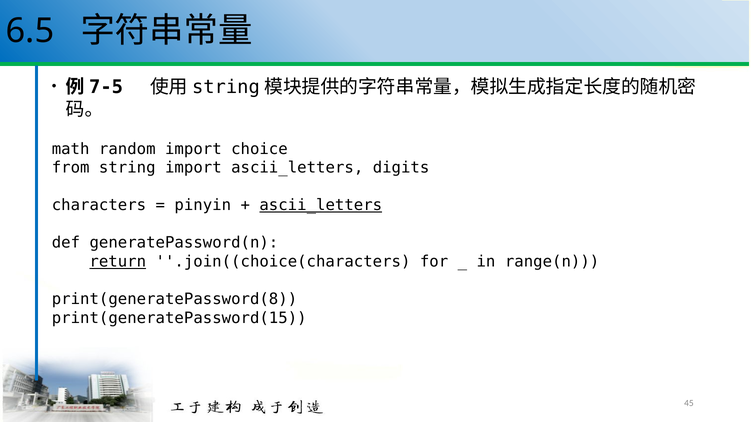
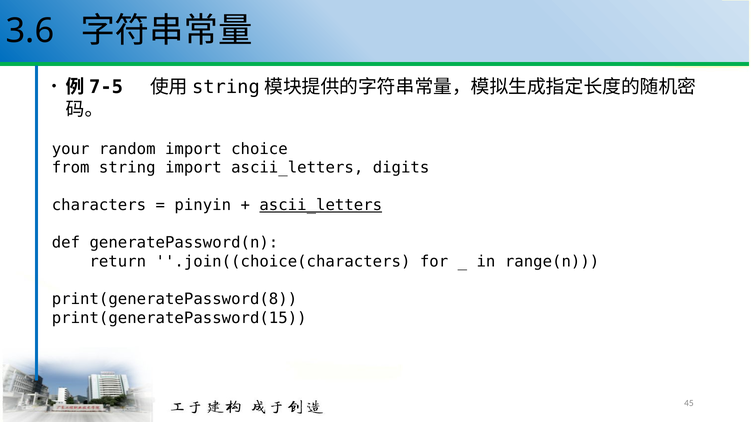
6.5: 6.5 -> 3.6 (30, 31)
math: math -> your (71, 149)
return underline: present -> none (118, 262)
